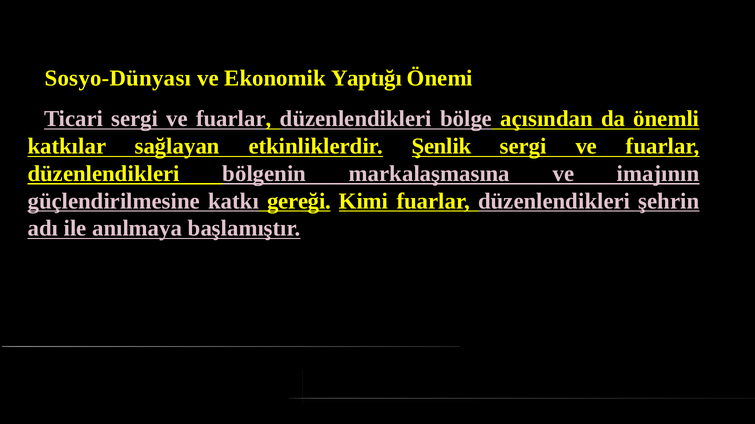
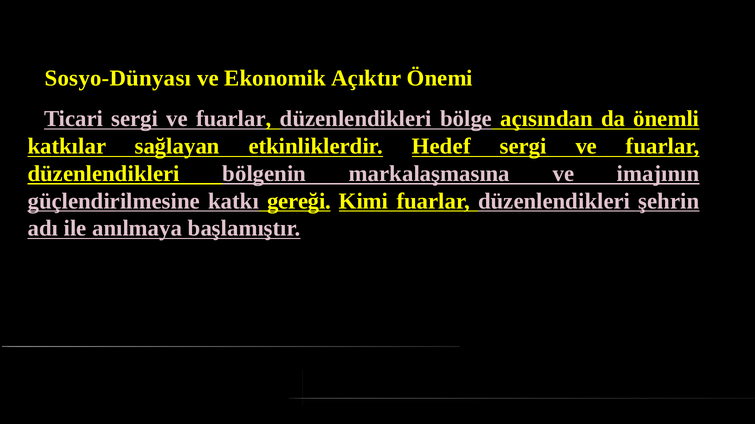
Yaptığı: Yaptığı -> Açıktır (366, 78)
Şenlik: Şenlik -> Hedef (441, 147)
